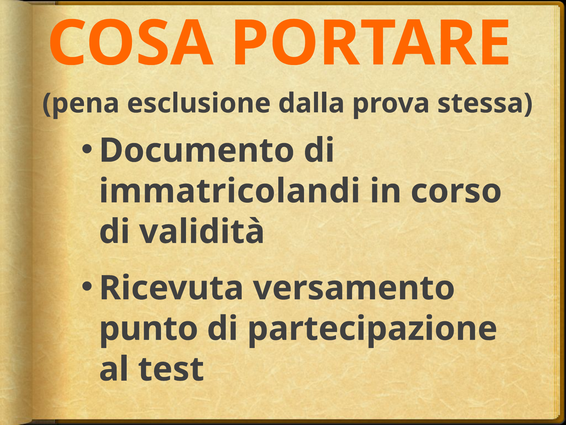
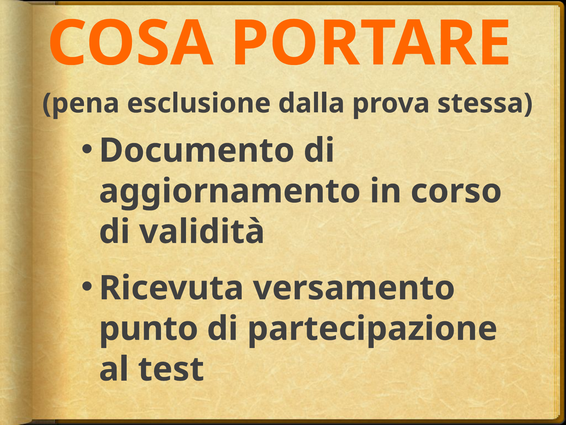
immatricolandi: immatricolandi -> aggiornamento (230, 191)
